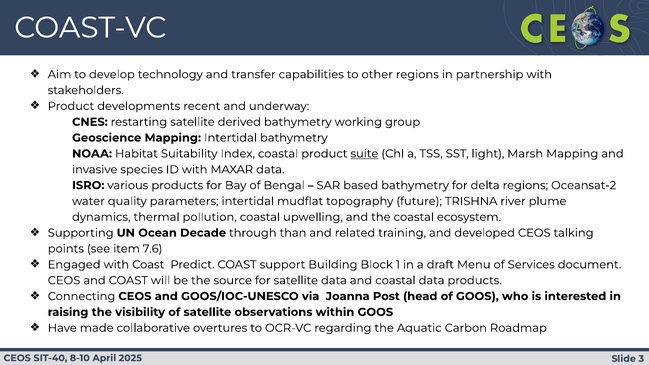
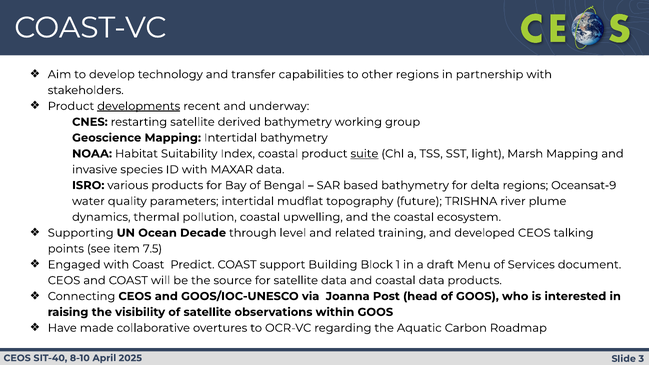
developments underline: none -> present (139, 106)
Oceansat-2: Oceansat-2 -> Oceansat-9 (584, 185)
than: than -> level (293, 233)
7.6: 7.6 -> 7.5 (152, 249)
